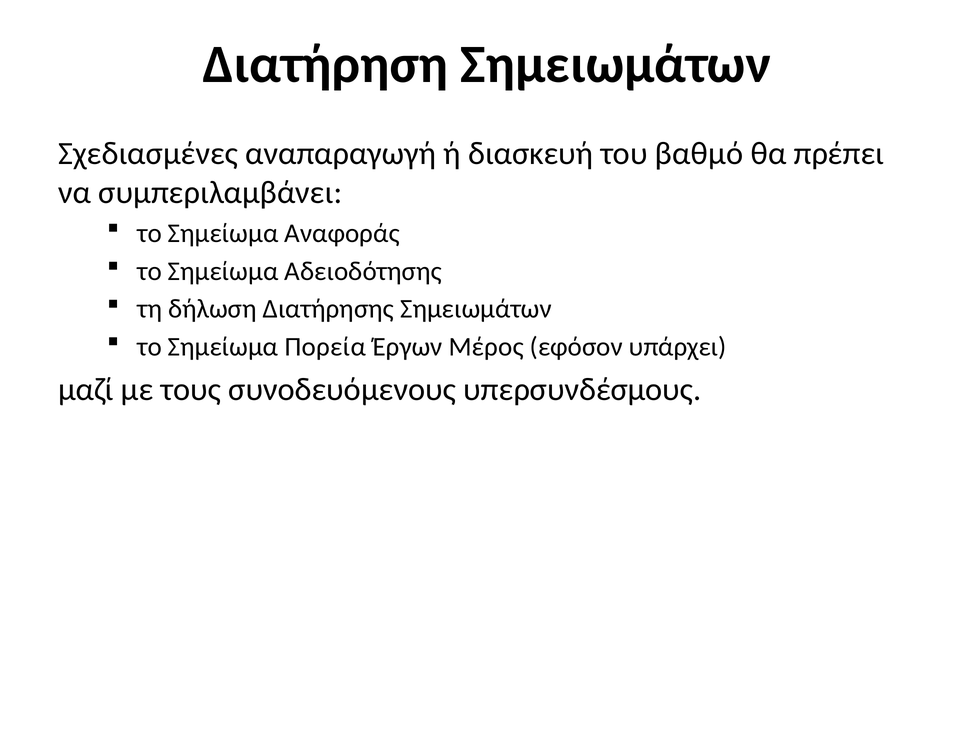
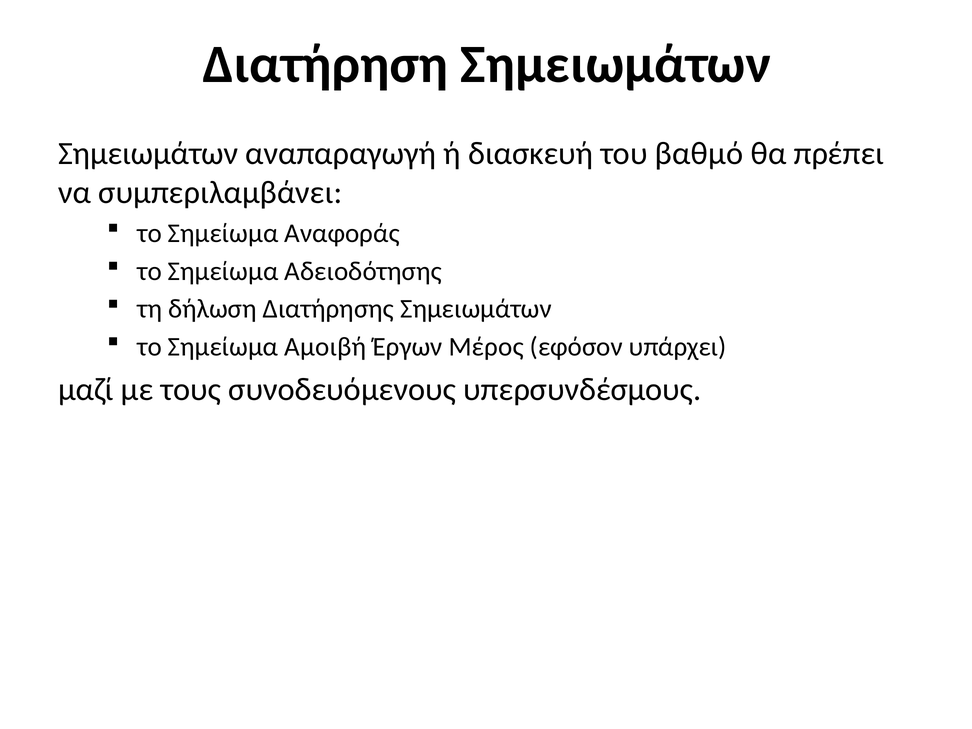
Σχεδιασμένες: Σχεδιασμένες -> Σημειωμάτων (148, 154)
Πορεία: Πορεία -> Αμοιβή (325, 347)
